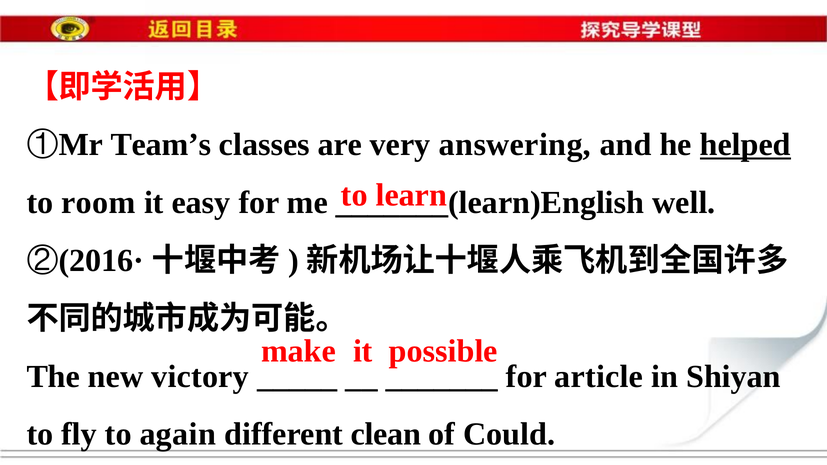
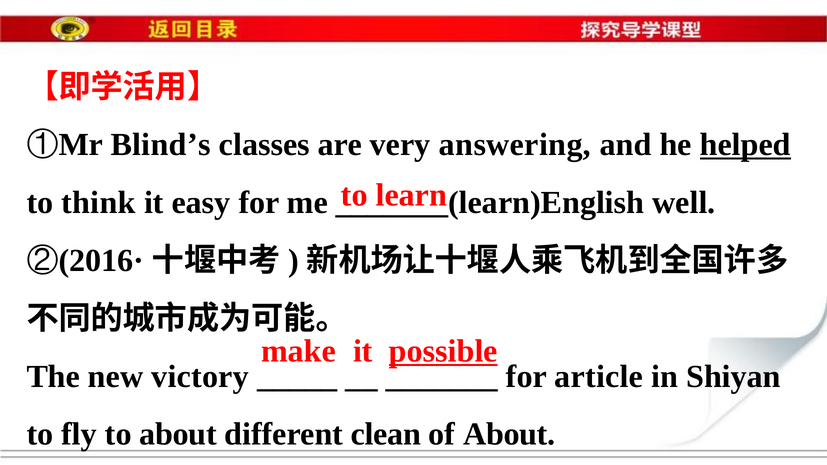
Team’s: Team’s -> Blind’s (161, 145)
room: room -> think (98, 203)
possible underline: none -> present (443, 351)
to again: again -> about (178, 435)
of Could: Could -> About (509, 435)
